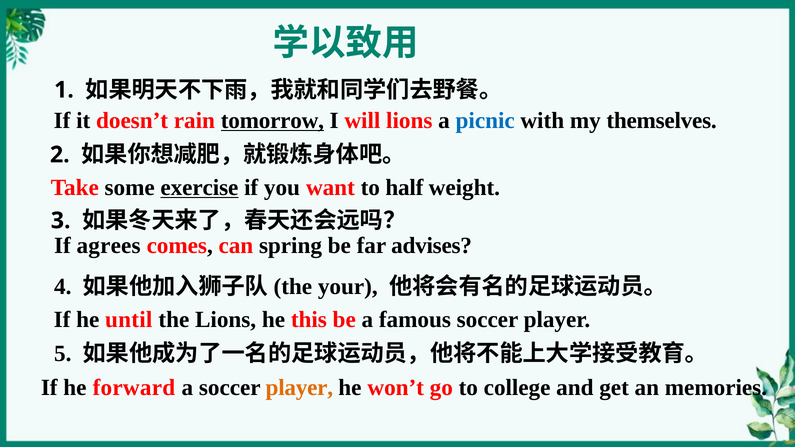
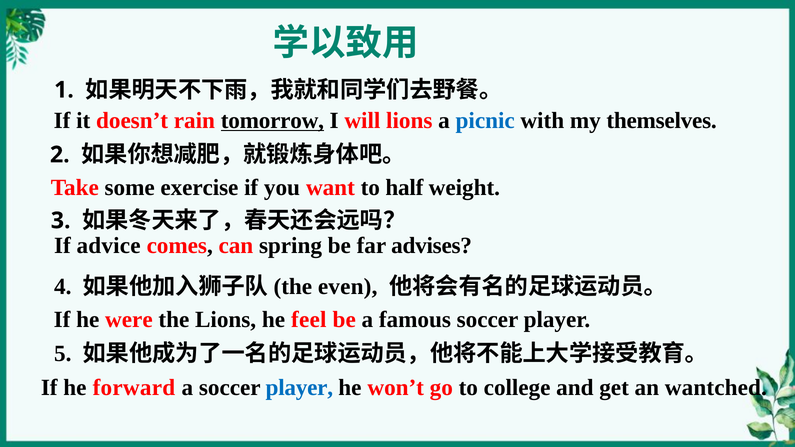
exercise underline: present -> none (199, 188)
agrees: agrees -> advice (109, 246)
your: your -> even (348, 287)
until: until -> were (129, 320)
this: this -> feel (309, 320)
player colour: orange -> blue (299, 388)
memories: memories -> wantched (716, 388)
